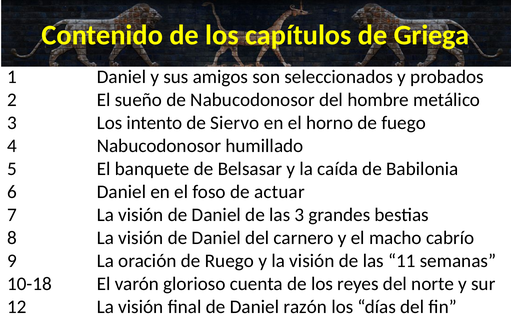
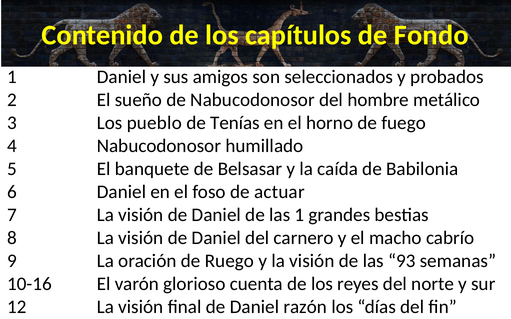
Griega: Griega -> Fondo (431, 35)
intento: intento -> pueblo (154, 123)
Siervo: Siervo -> Tenías (235, 123)
las 3: 3 -> 1 (299, 215)
11: 11 -> 93 (402, 261)
10-18: 10-18 -> 10-16 (30, 284)
